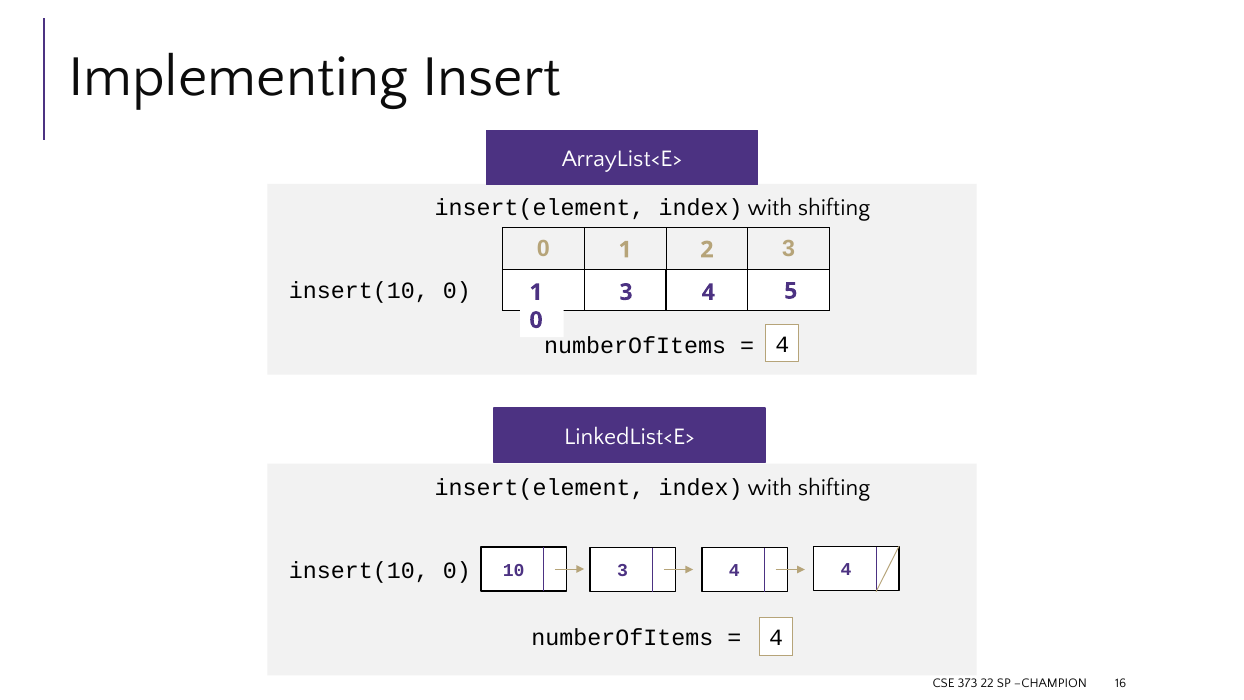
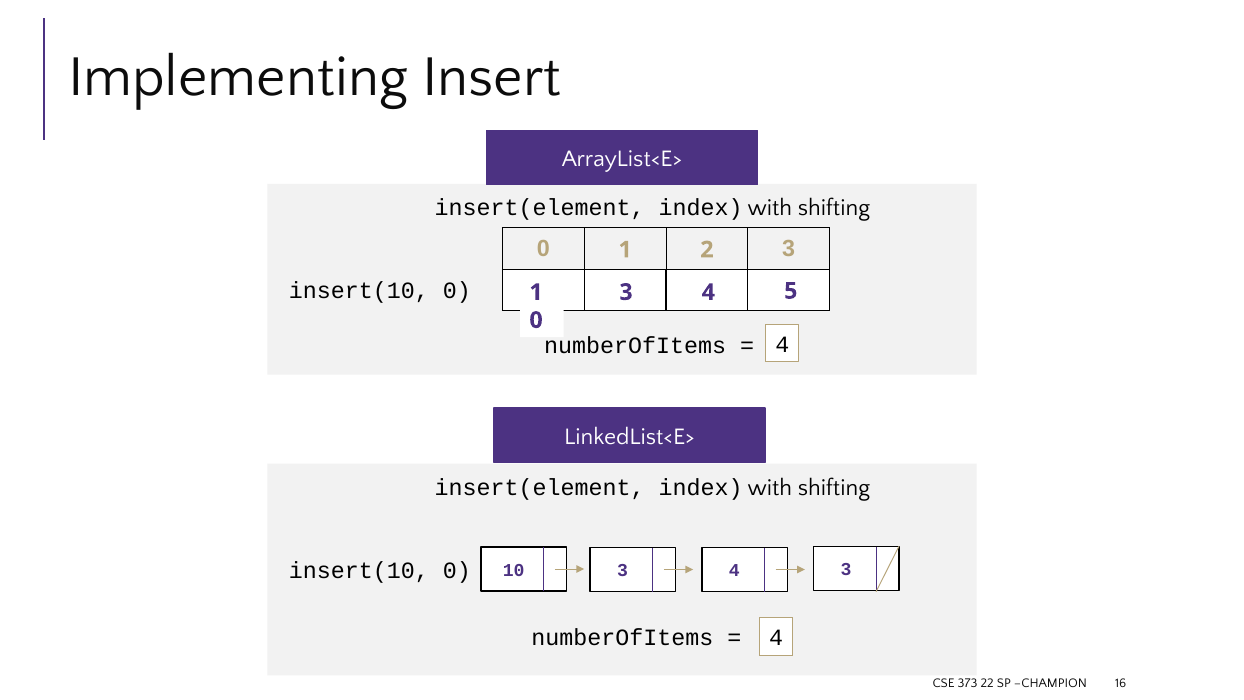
3 4 4: 4 -> 3 (846, 570)
